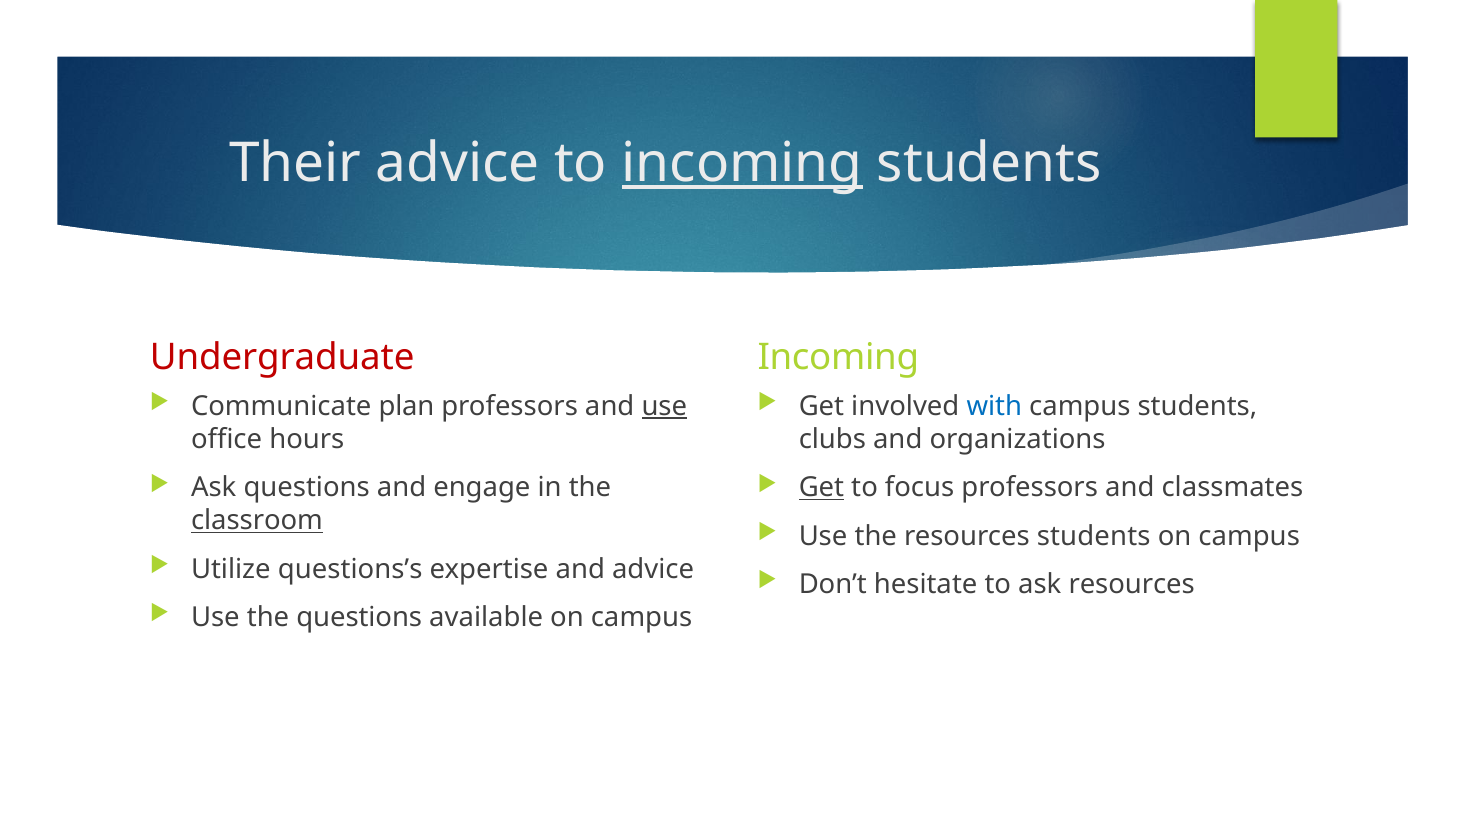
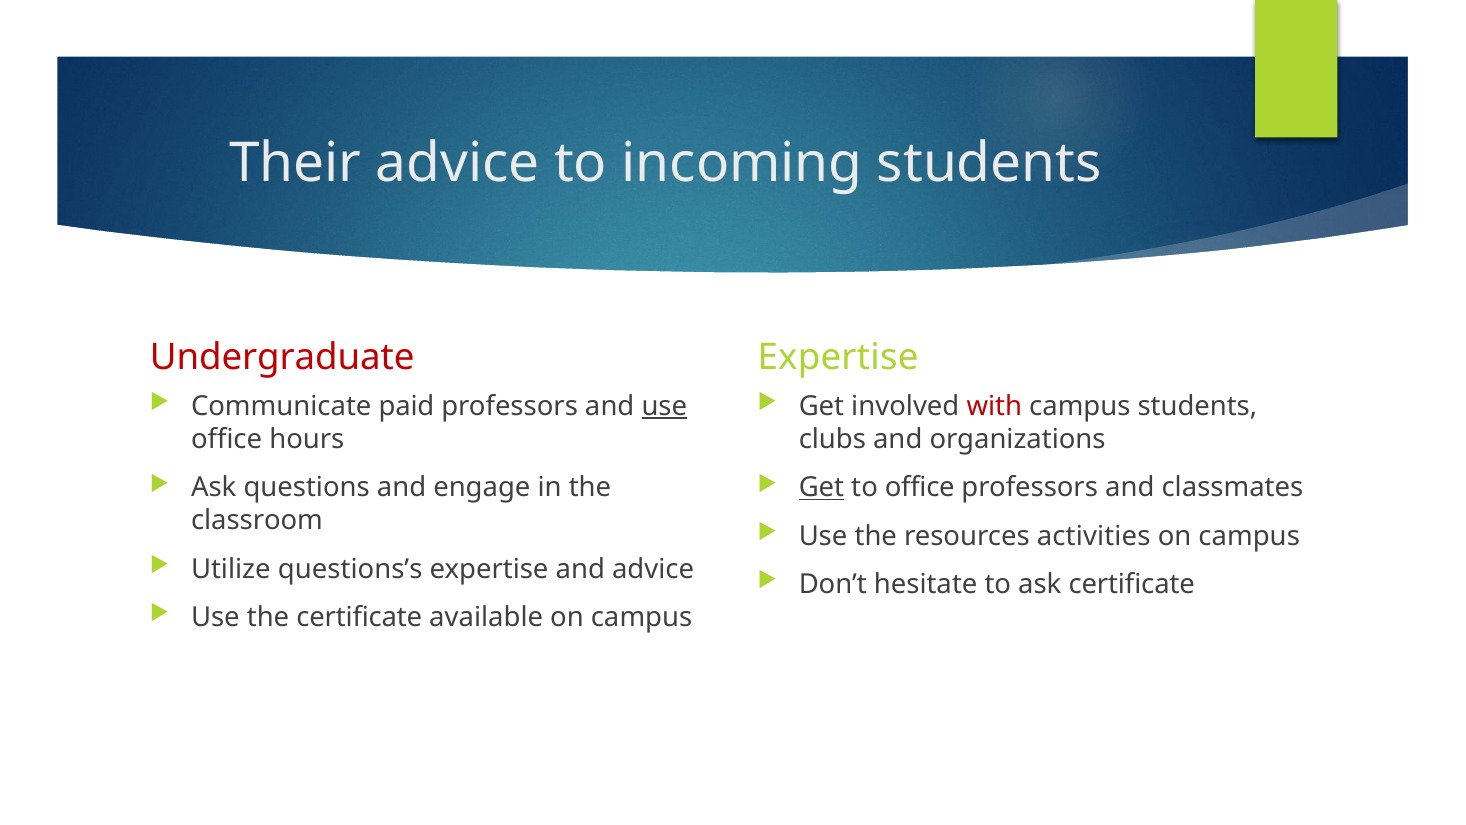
incoming underline: present -> none (742, 163)
Incoming: Incoming -> Expertise (838, 357)
plan: plan -> paid (406, 406)
with colour: blue -> red (994, 406)
to focus: focus -> office (920, 488)
classroom underline: present -> none (257, 521)
resources students: students -> activities (1094, 536)
ask resources: resources -> certificate (1132, 584)
the questions: questions -> certificate (359, 617)
